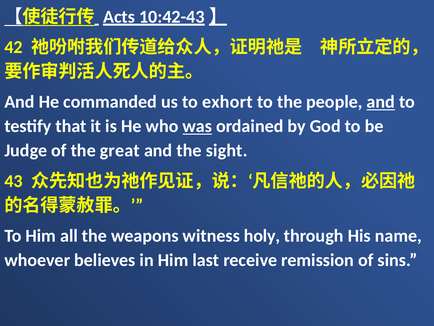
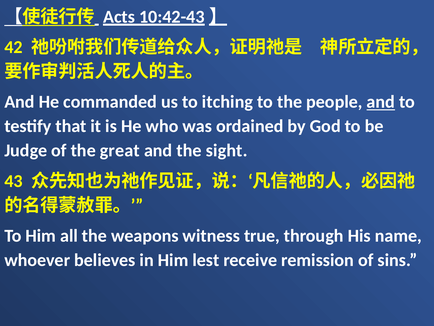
exhort: exhort -> itching (227, 102)
was underline: present -> none (197, 126)
holy: holy -> true (262, 235)
last: last -> lest (206, 260)
